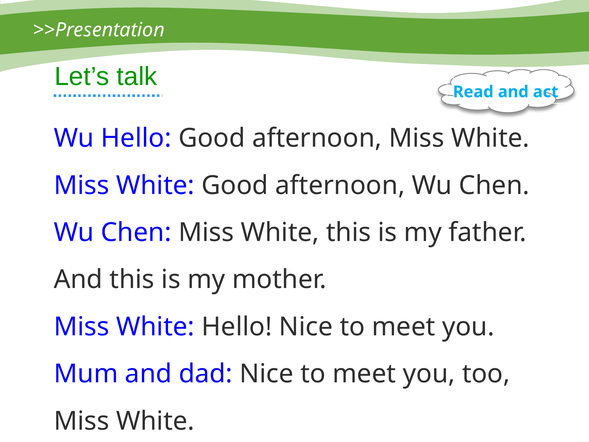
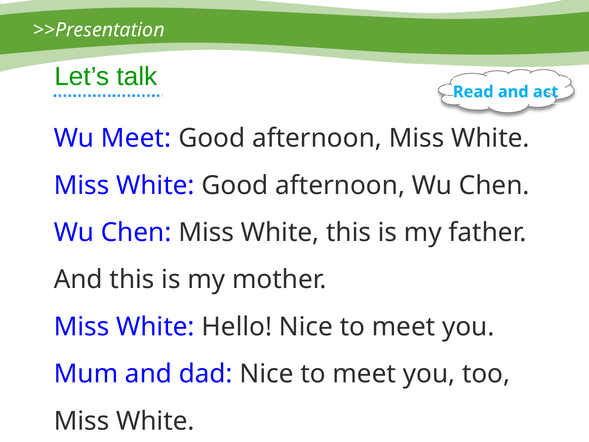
Wu Hello: Hello -> Meet (136, 138)
